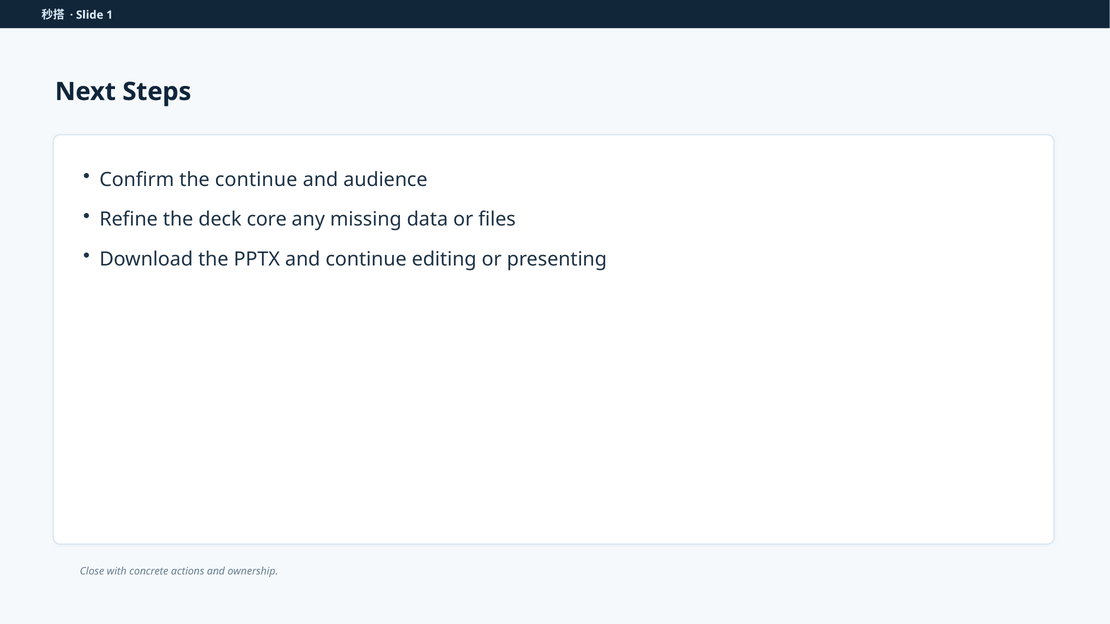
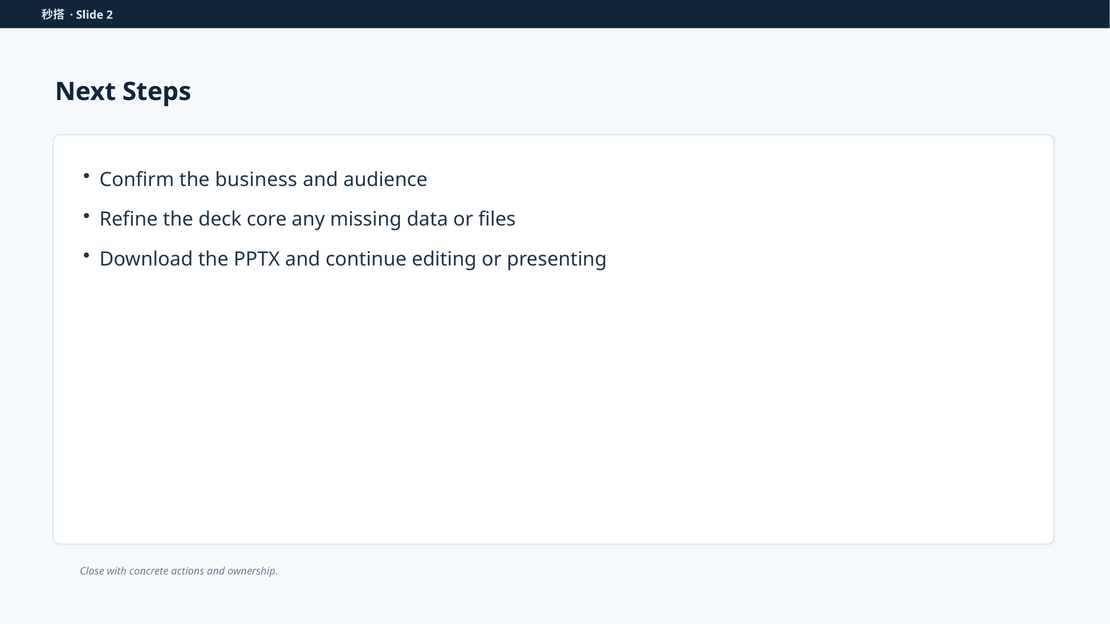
1: 1 -> 2 (110, 15)
the continue: continue -> business (256, 180)
